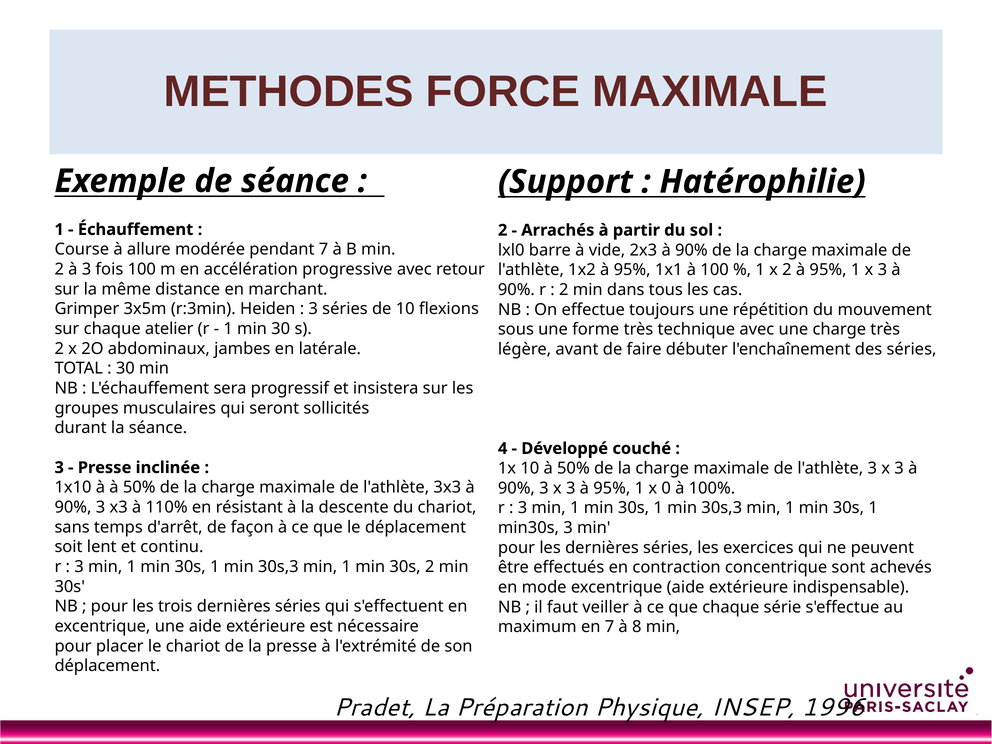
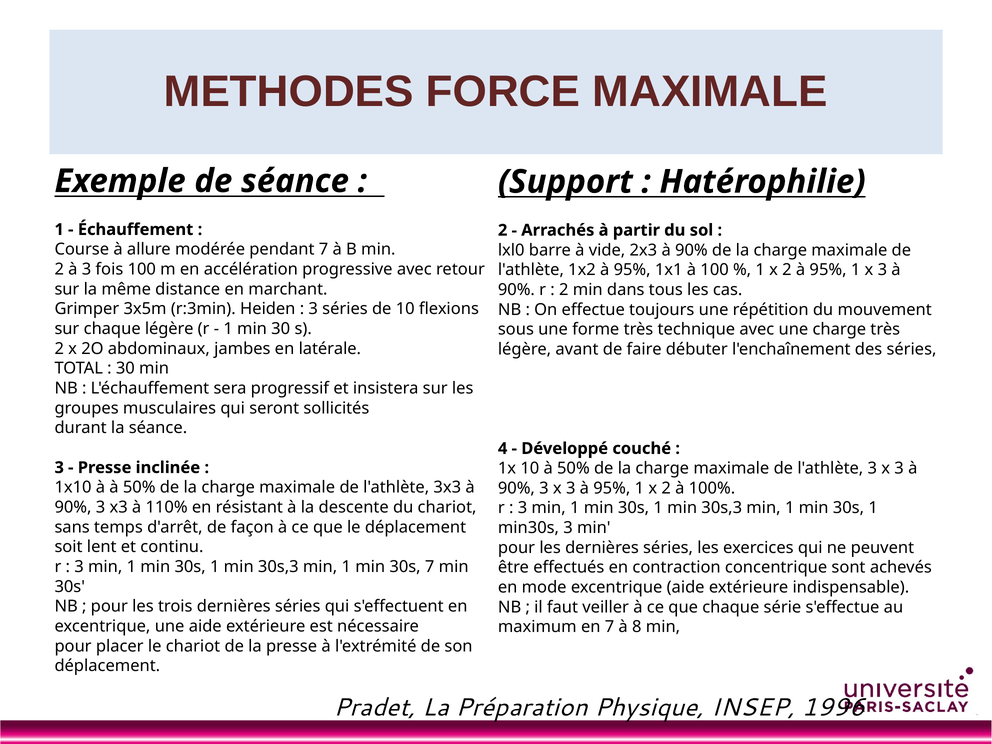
chaque atelier: atelier -> légère (169, 329)
95% 1 x 0: 0 -> 2 (666, 488)
30s 2: 2 -> 7 (430, 567)
